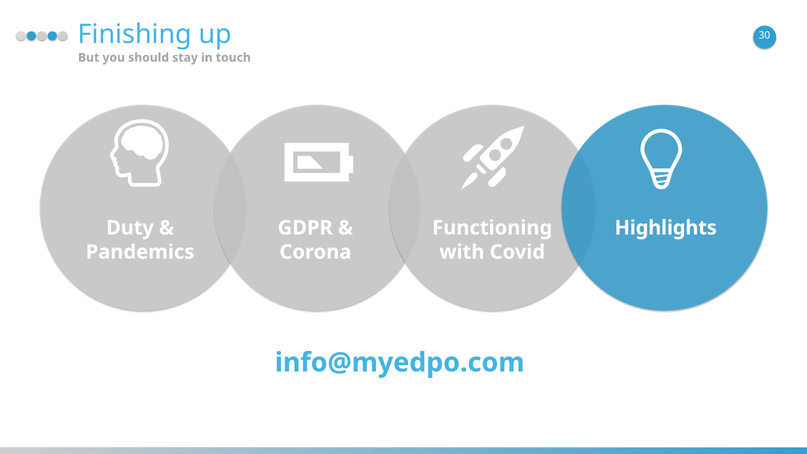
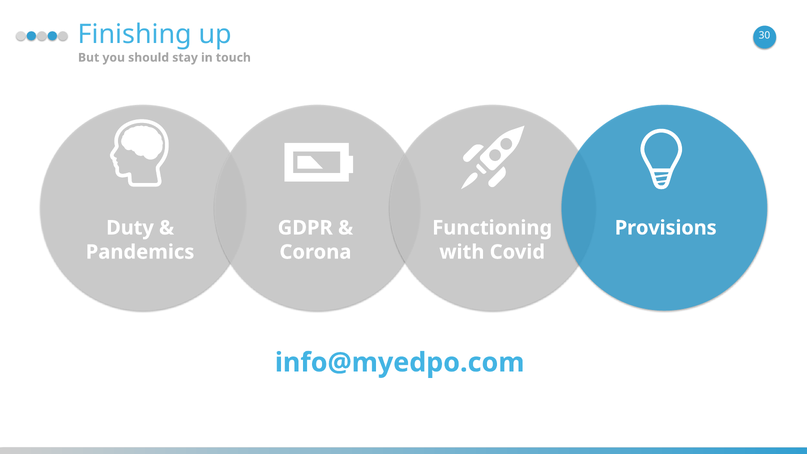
Highlights: Highlights -> Provisions (666, 228)
